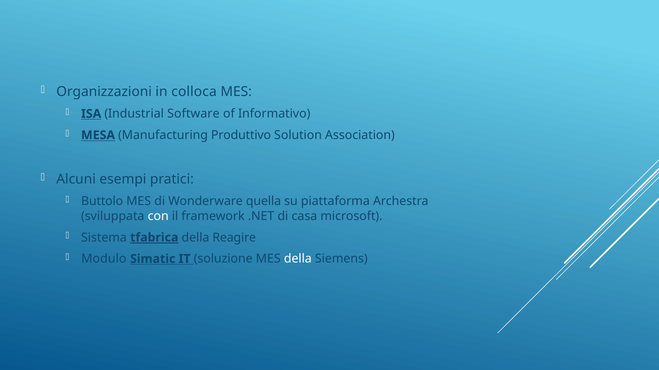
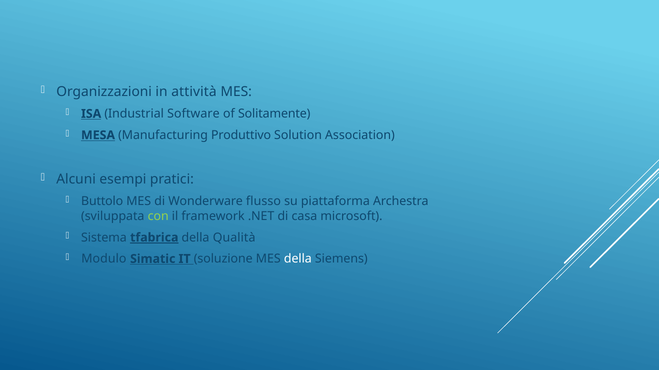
colloca: colloca -> attività (194, 92)
Informativo: Informativo -> Solitamente (274, 114)
quella: quella -> flusso (263, 202)
con colour: white -> light green (158, 216)
Reagire: Reagire -> Qualità (234, 238)
